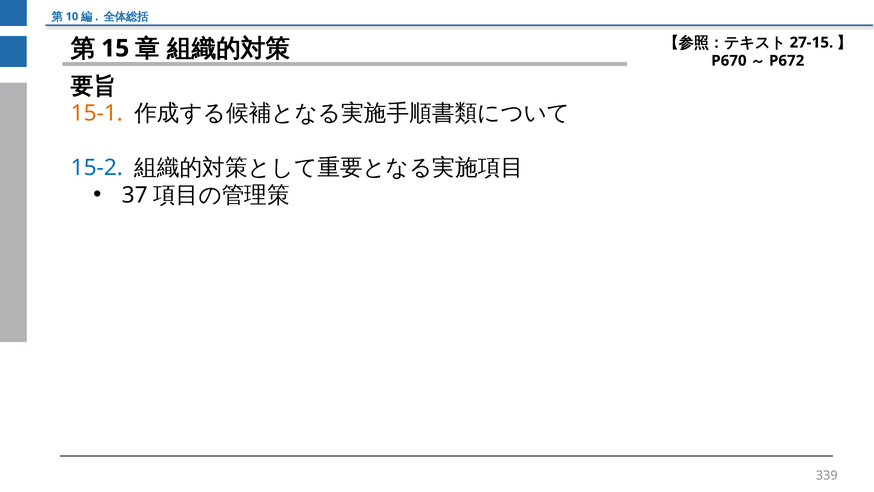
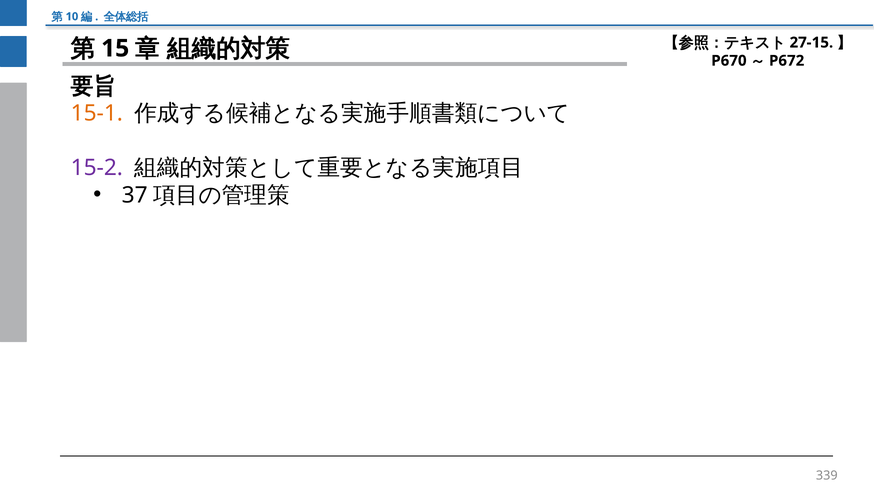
15-2 colour: blue -> purple (97, 168)
